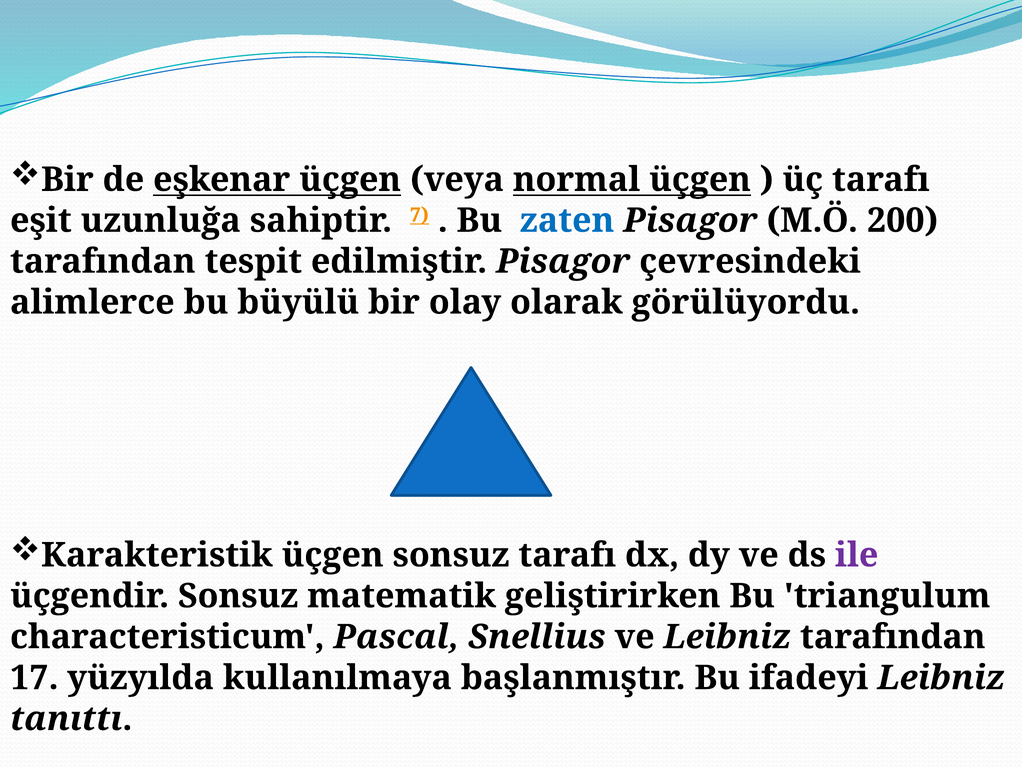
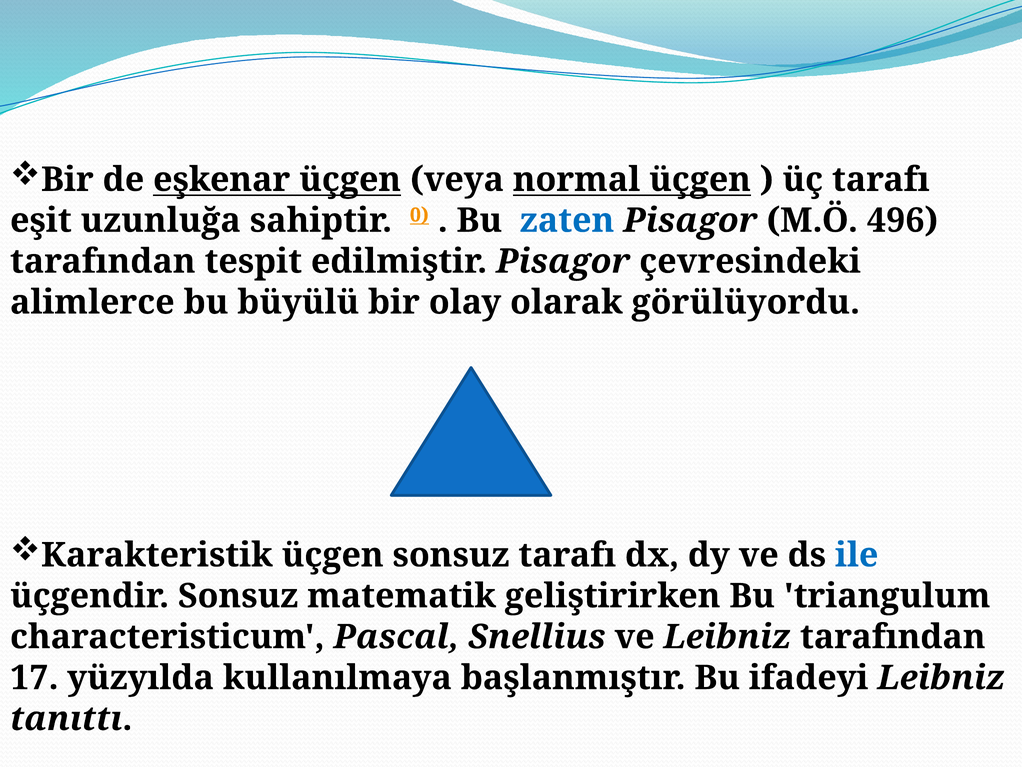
7: 7 -> 0 (419, 215)
200: 200 -> 496 (903, 220)
ile colour: purple -> blue (857, 555)
